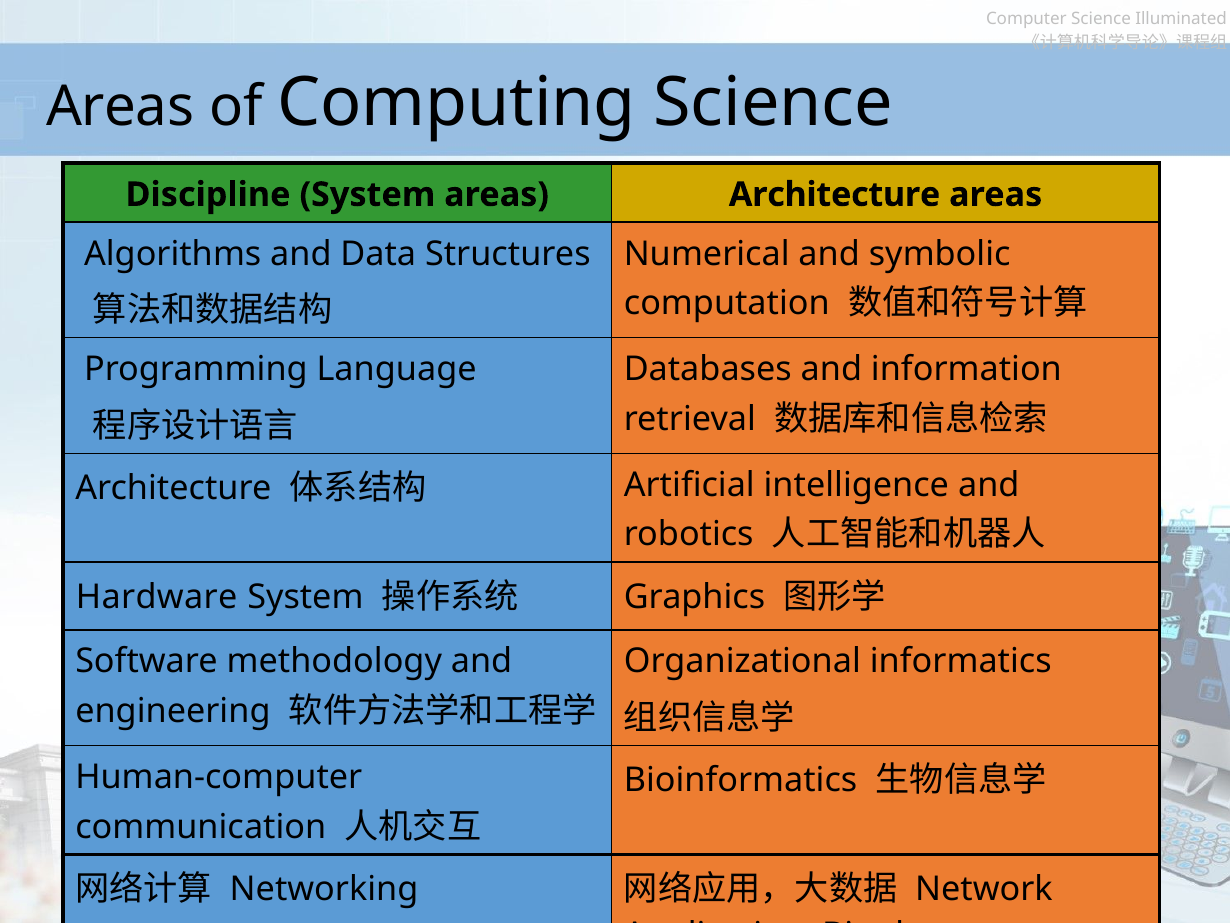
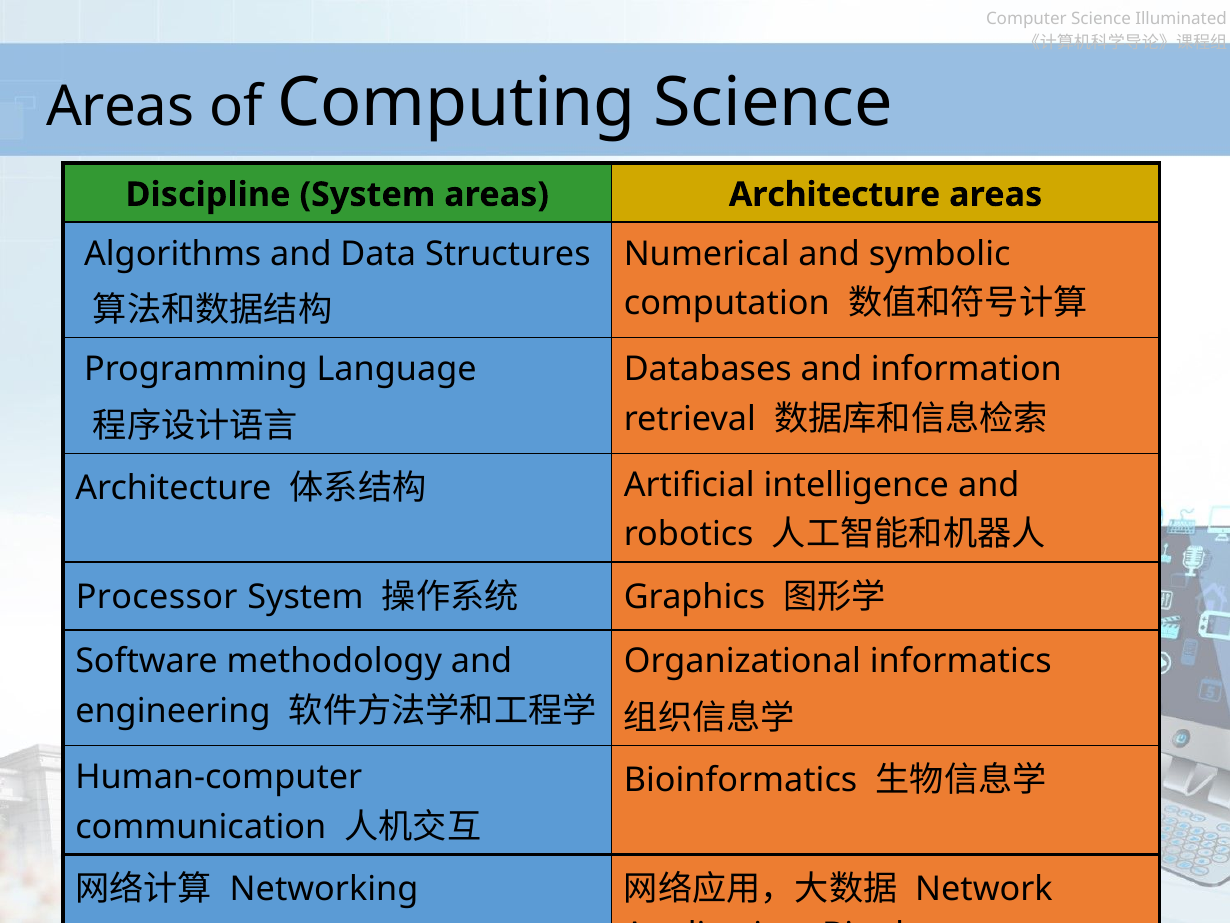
Hardware: Hardware -> Processor (157, 597)
